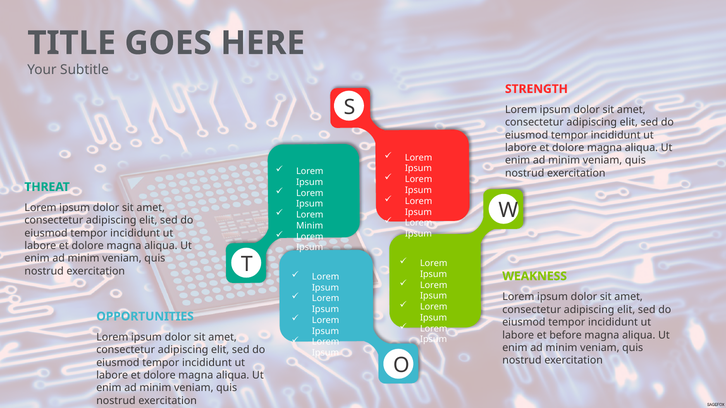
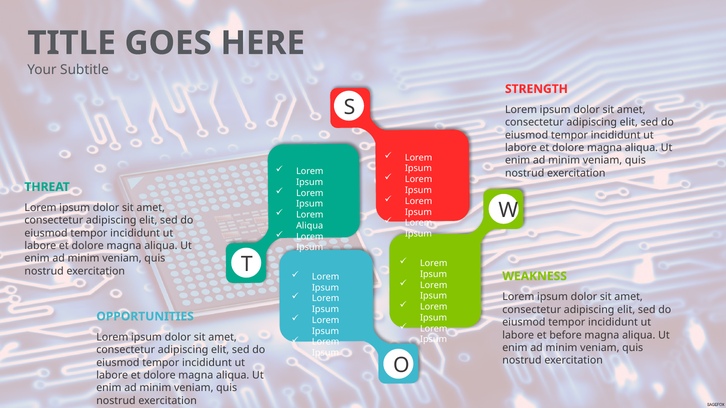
Minim: Minim -> Aliqua (310, 226)
